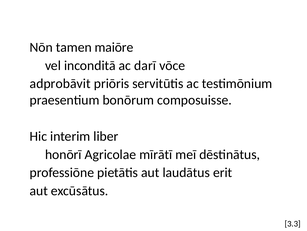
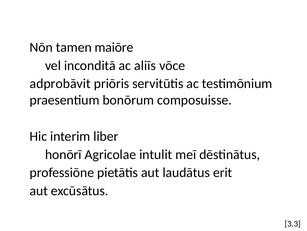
darī: darī -> aliīs (145, 65)
mīrātī: mīrātī -> intulit (156, 154)
